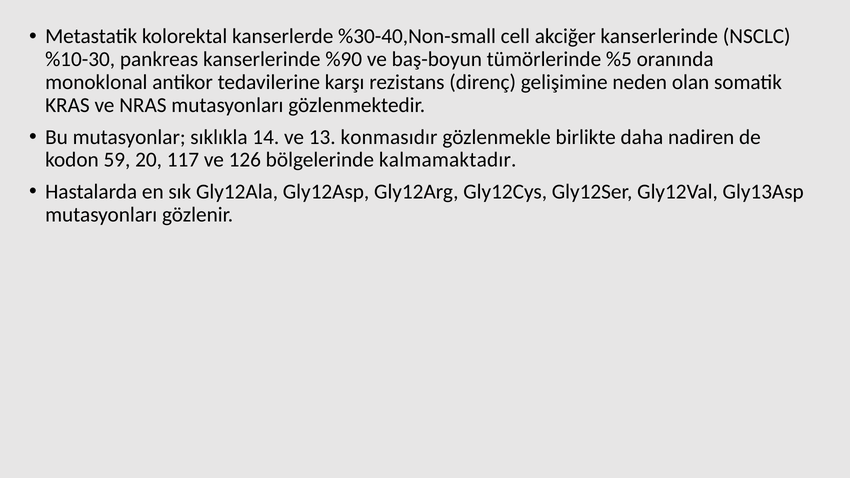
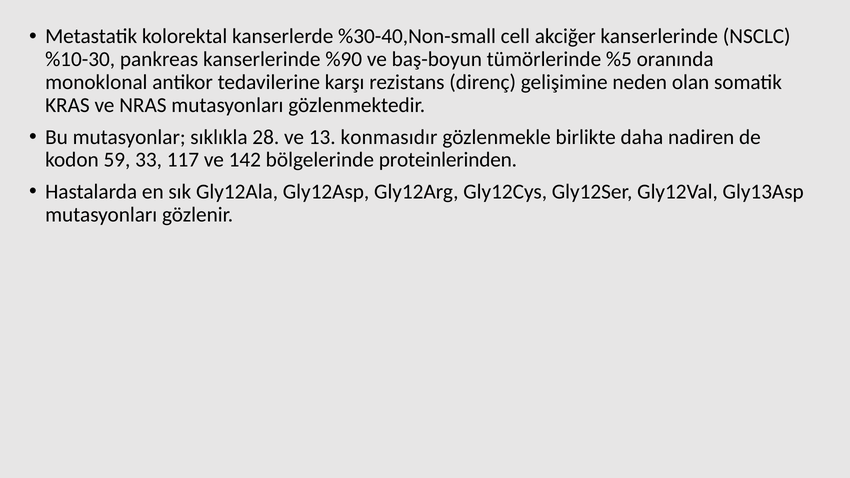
14: 14 -> 28 (266, 137)
20: 20 -> 33 (149, 160)
126: 126 -> 142 (245, 160)
kalmamaktadır: kalmamaktadır -> proteinlerinden (448, 160)
